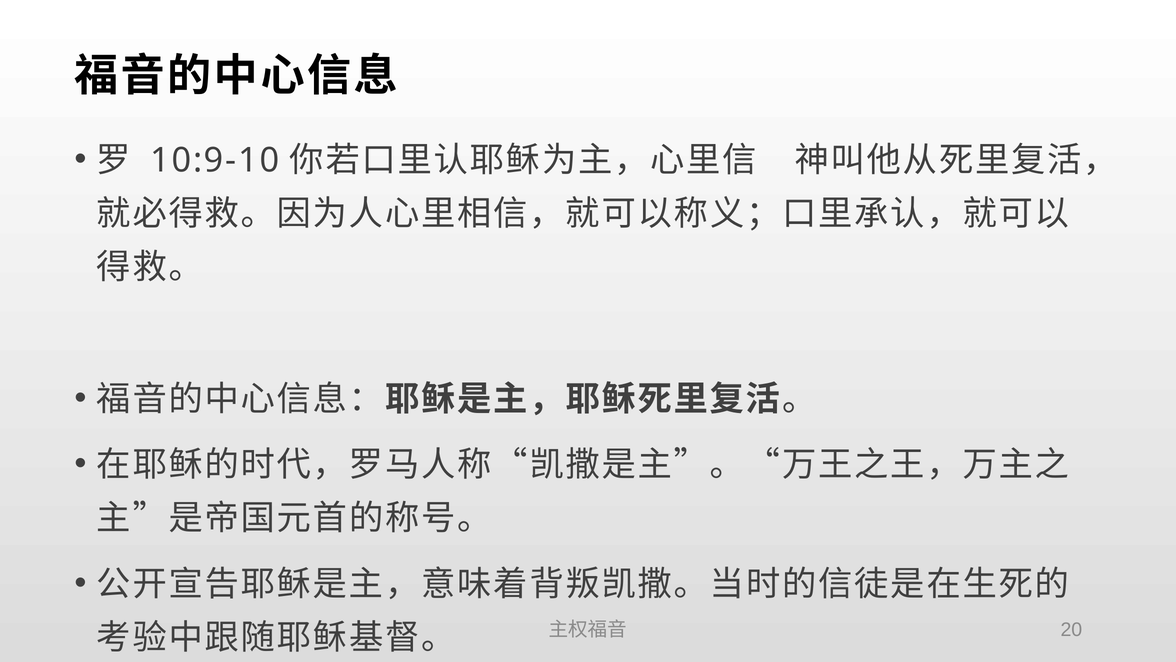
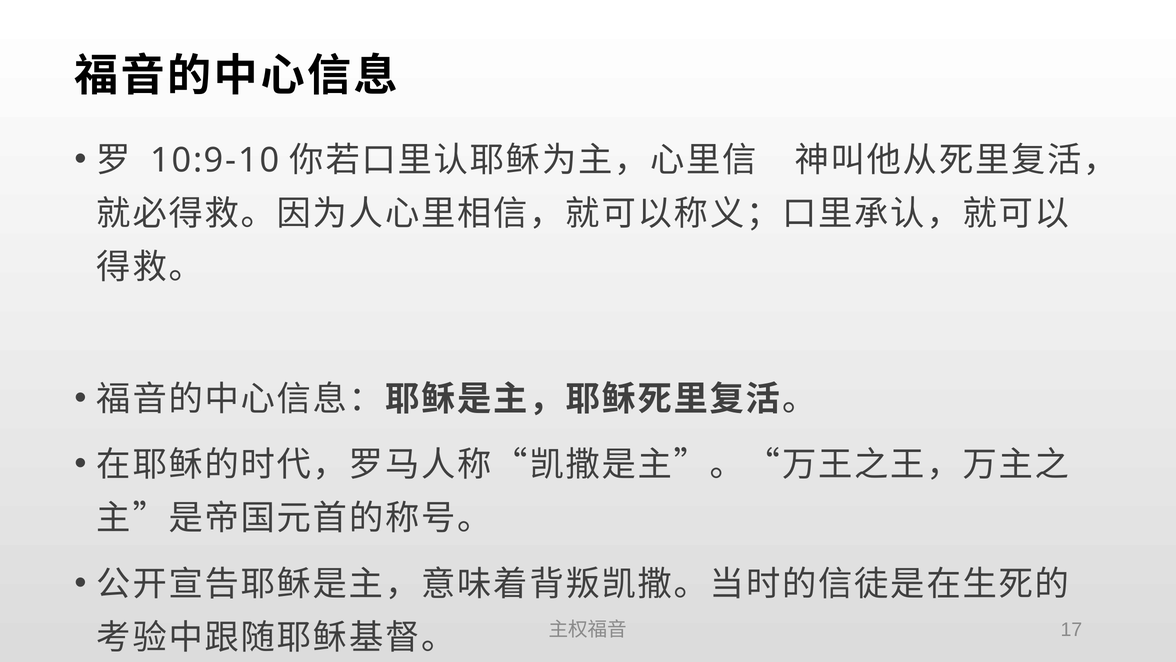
20: 20 -> 17 (1071, 629)
